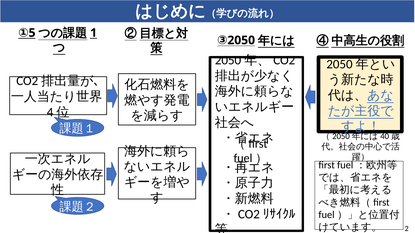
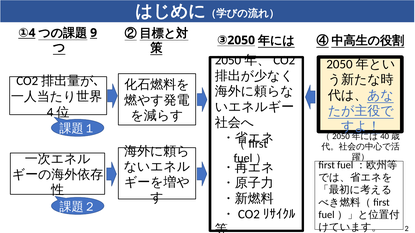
5: 5 -> 4 (32, 33)
1: 1 -> 9 (94, 33)
